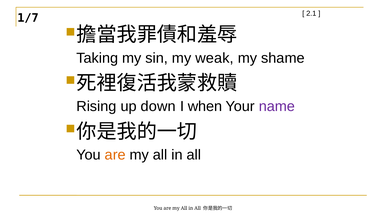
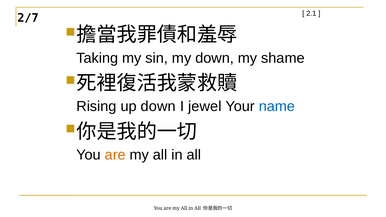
1/7: 1/7 -> 2/7 (28, 18)
my weak: weak -> down (215, 58)
when: when -> jewel (205, 107)
name colour: purple -> blue (277, 107)
